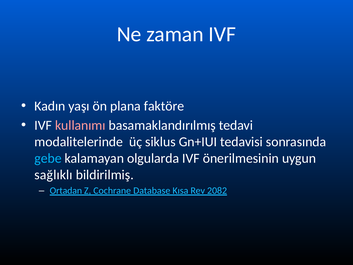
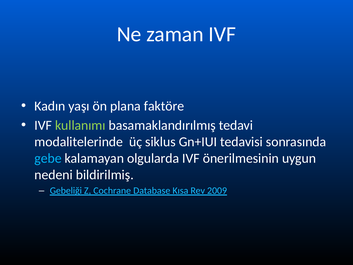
kullanımı colour: pink -> light green (80, 125)
sağlıklı: sağlıklı -> nedeni (54, 175)
Ortadan: Ortadan -> Gebeliği (66, 191)
2082: 2082 -> 2009 (217, 191)
